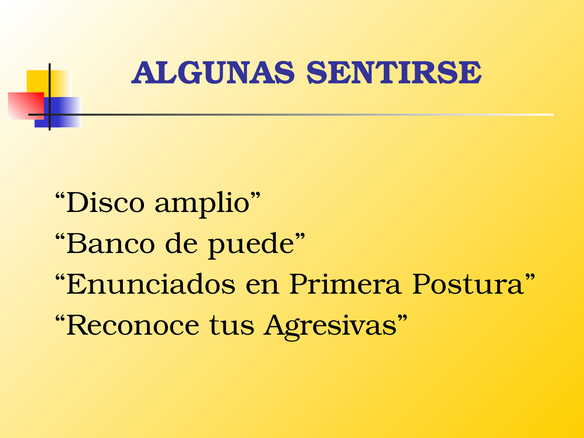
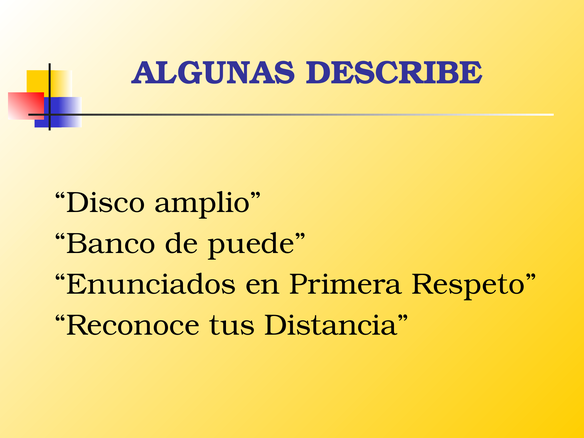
SENTIRSE: SENTIRSE -> DESCRIBE (394, 73)
Postura: Postura -> Respeto (474, 284)
Agresivas: Agresivas -> Distancia (336, 325)
